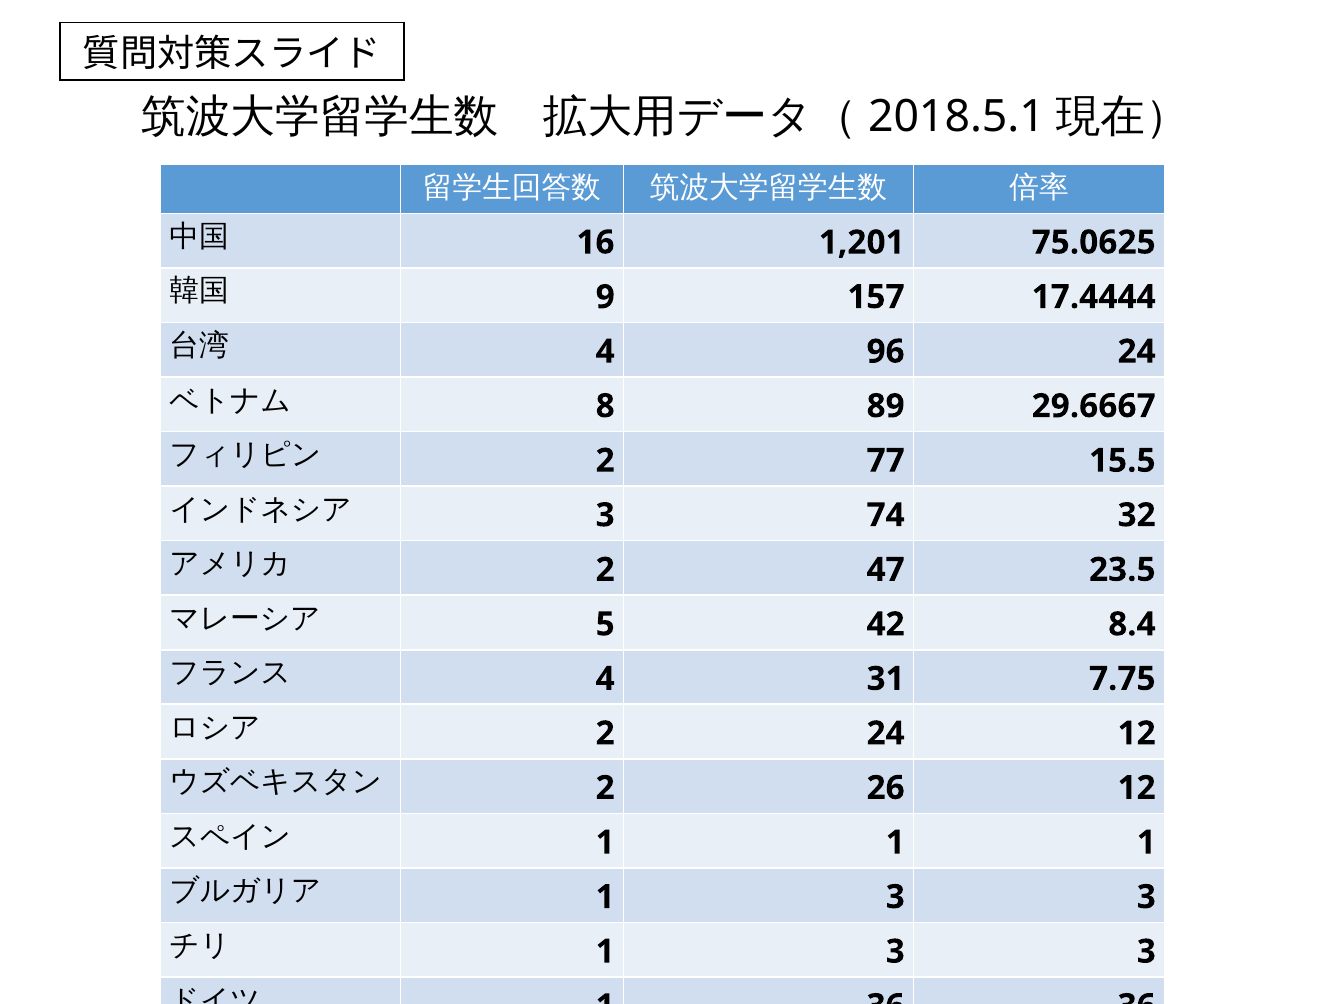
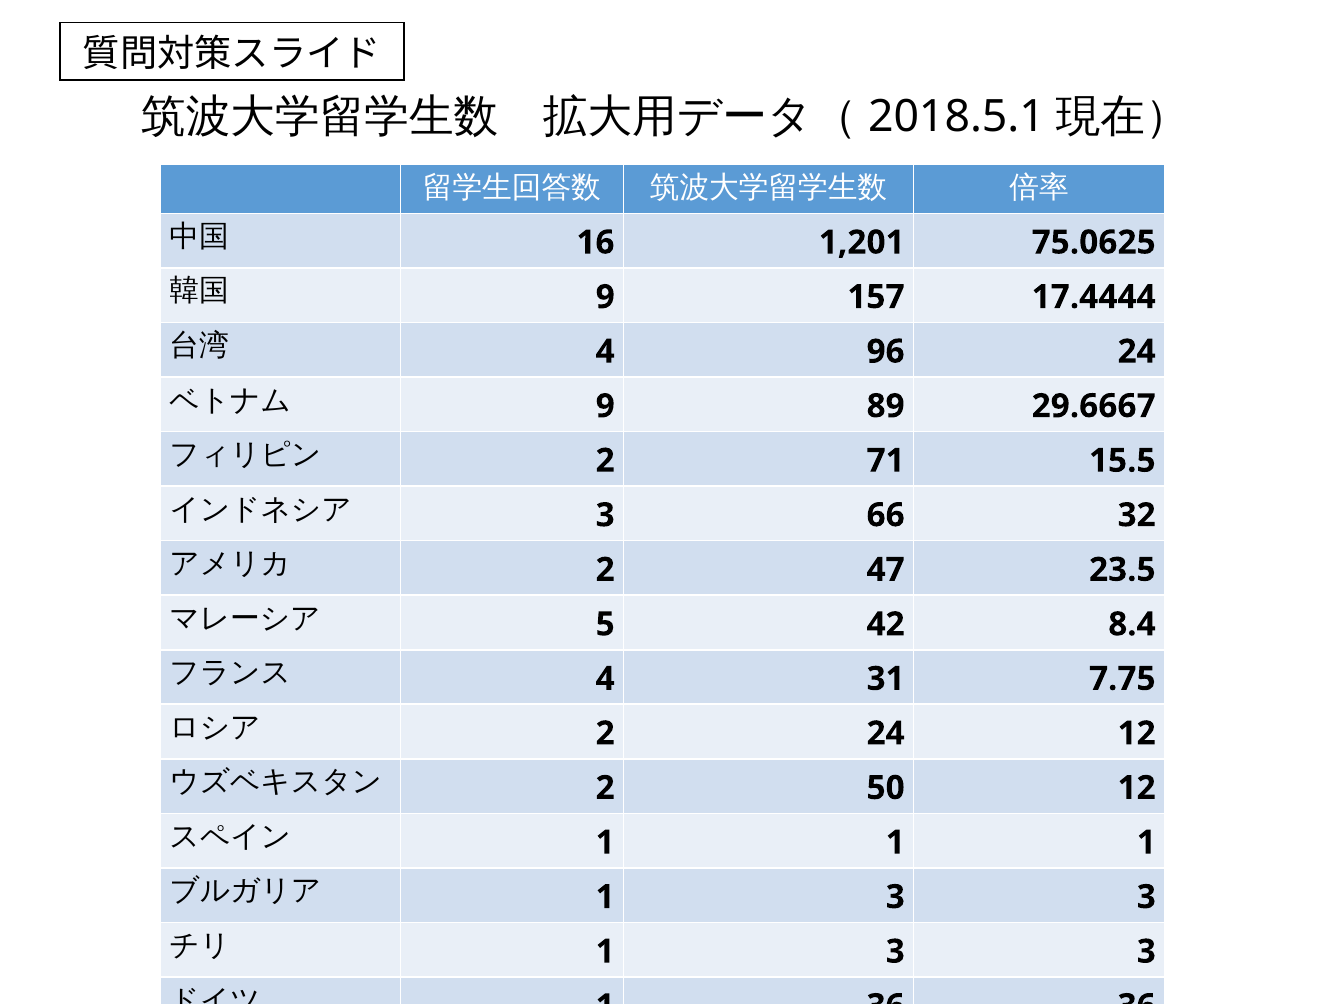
8: 8 -> 9 (605, 406)
77: 77 -> 71 (886, 461)
74: 74 -> 66 (886, 515)
26: 26 -> 50 (886, 788)
